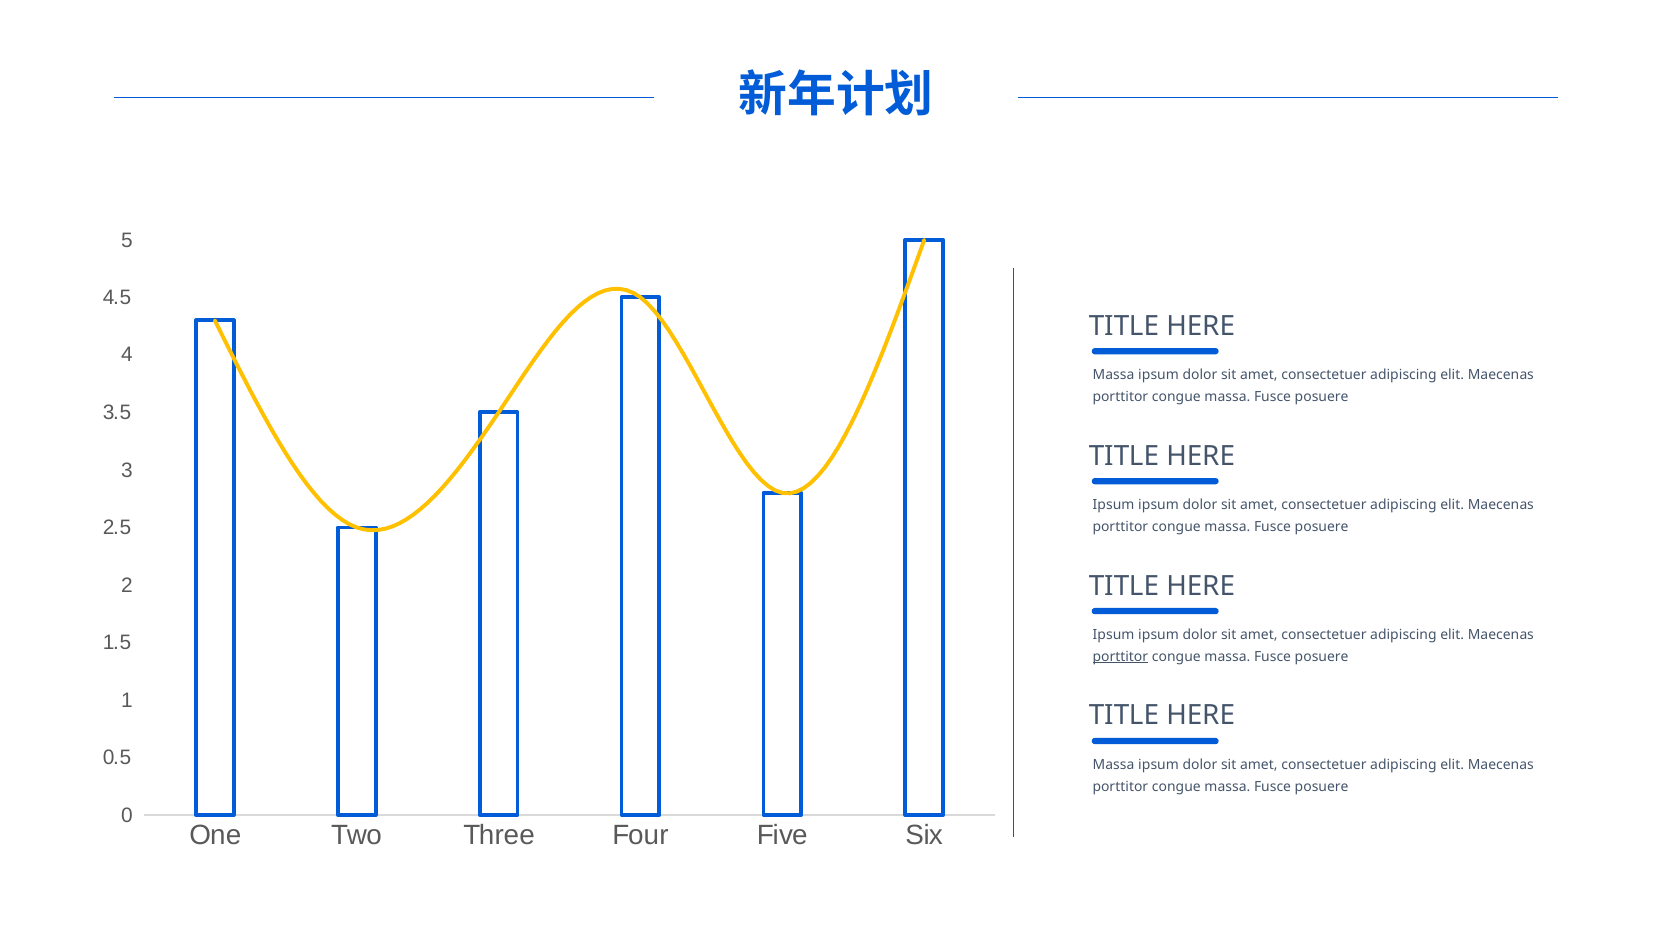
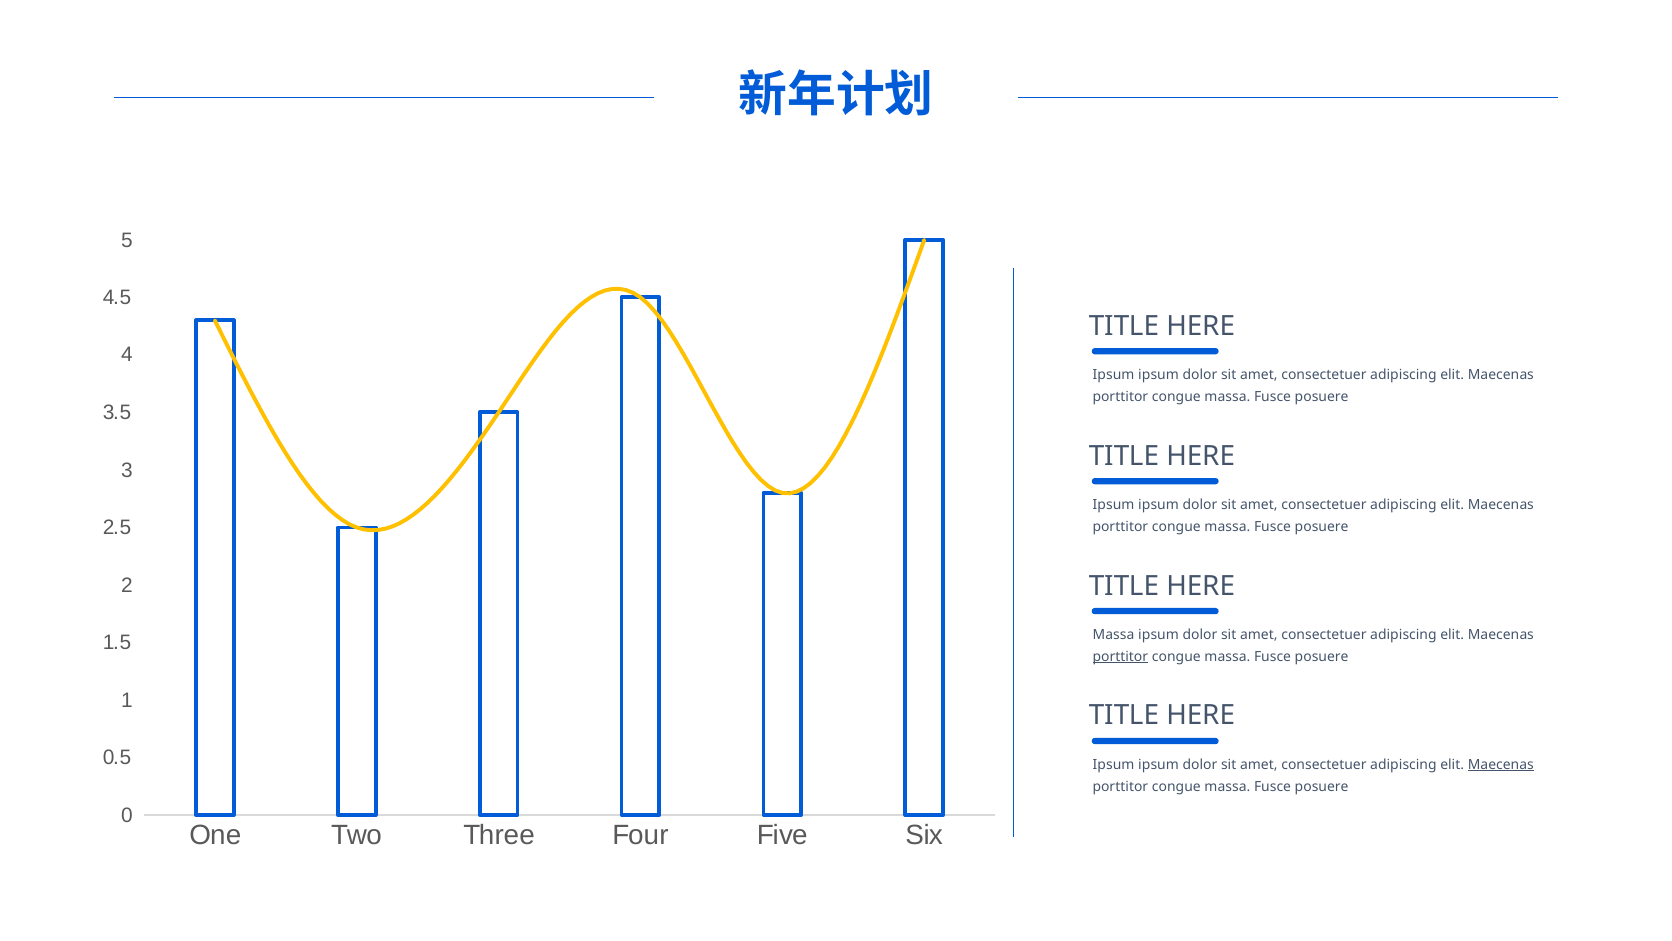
Massa: Massa -> Ipsum (1114, 375)
Ipsum: Ipsum -> Massa (1114, 635)
Massa: Massa -> Ipsum (1114, 764)
Maecenas underline: none -> present (1501, 764)
